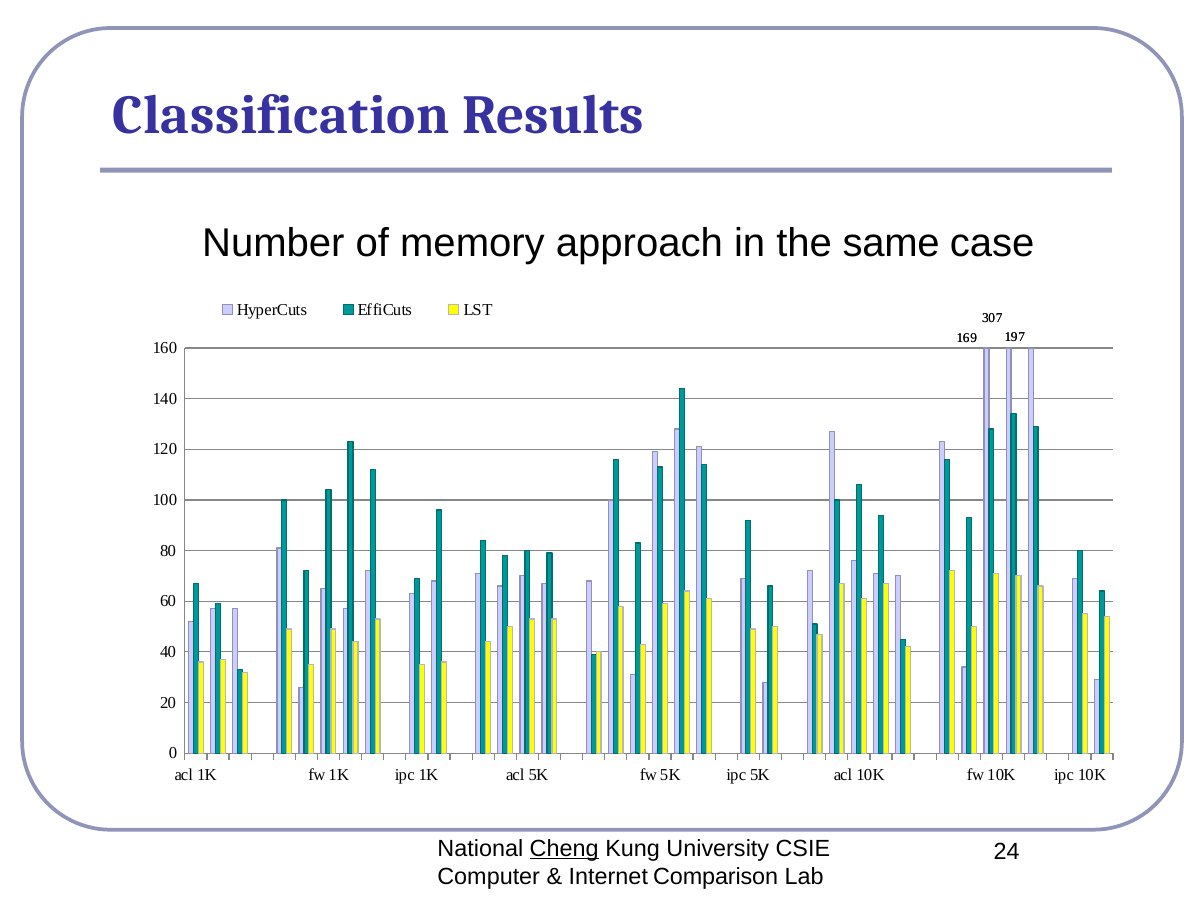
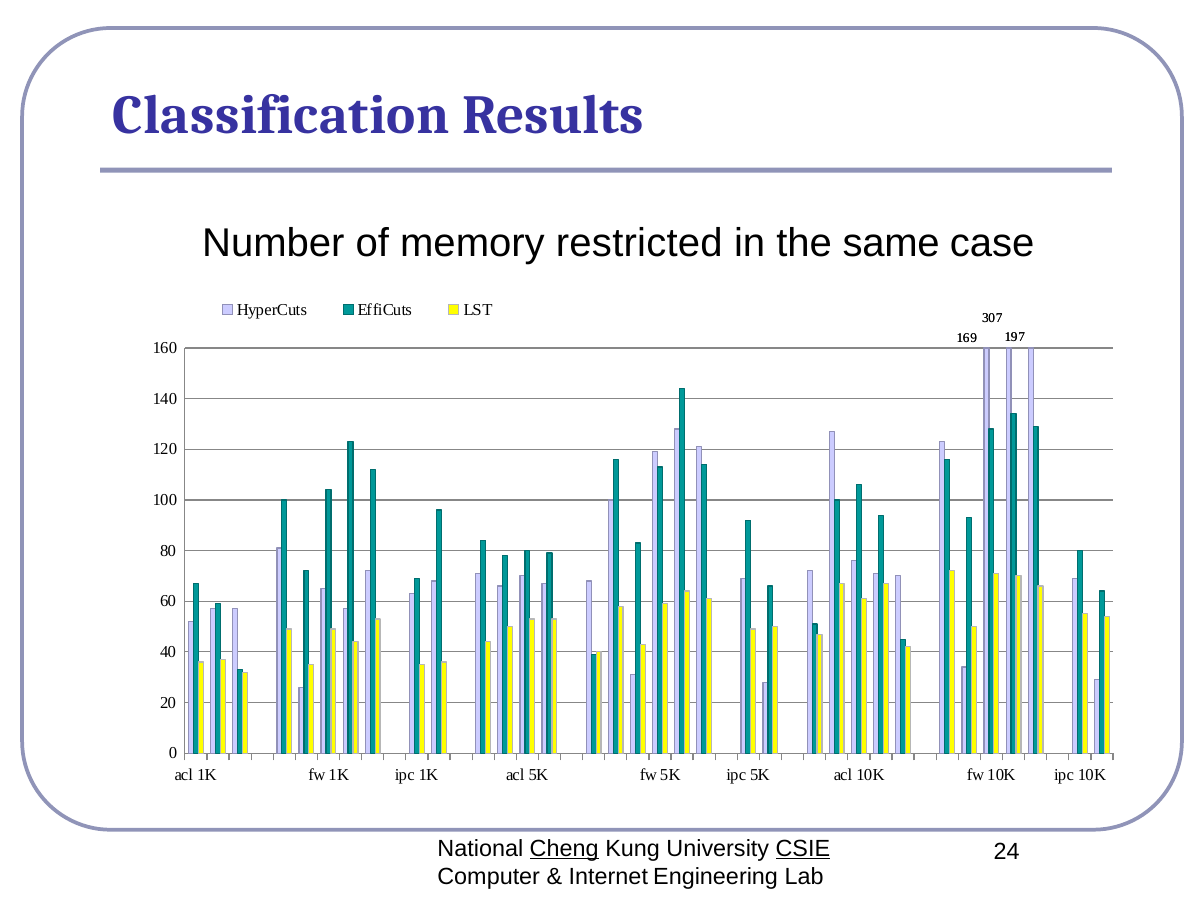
approach: approach -> restricted (639, 243)
CSIE underline: none -> present (803, 848)
Comparison: Comparison -> Engineering (716, 876)
